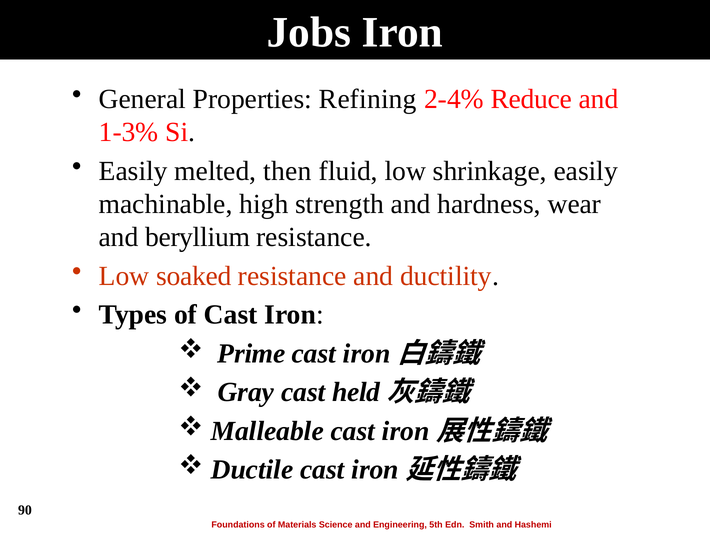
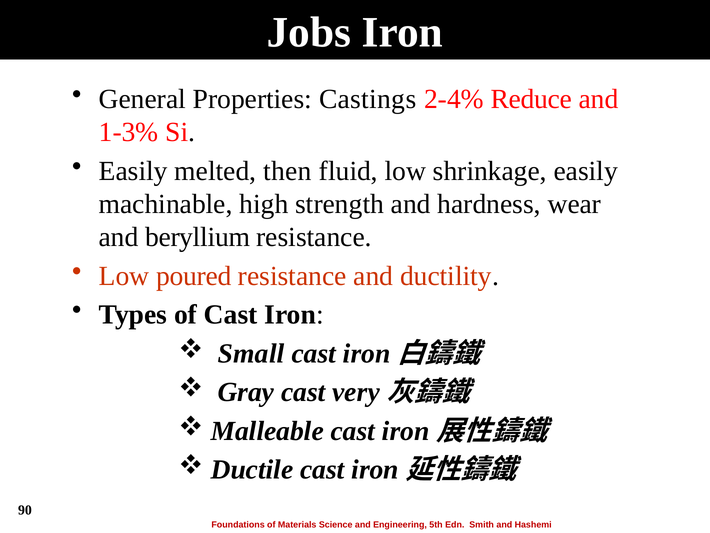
Refining: Refining -> Castings (368, 99)
soaked: soaked -> poured (194, 276)
Prime: Prime -> Small (251, 353)
held: held -> very (356, 392)
